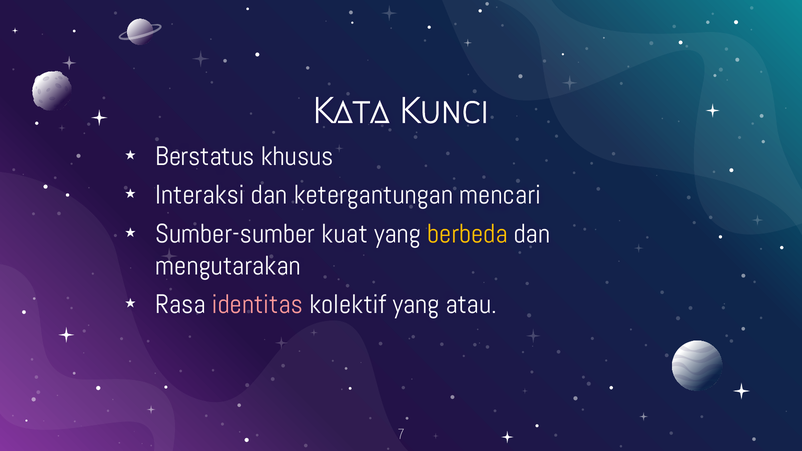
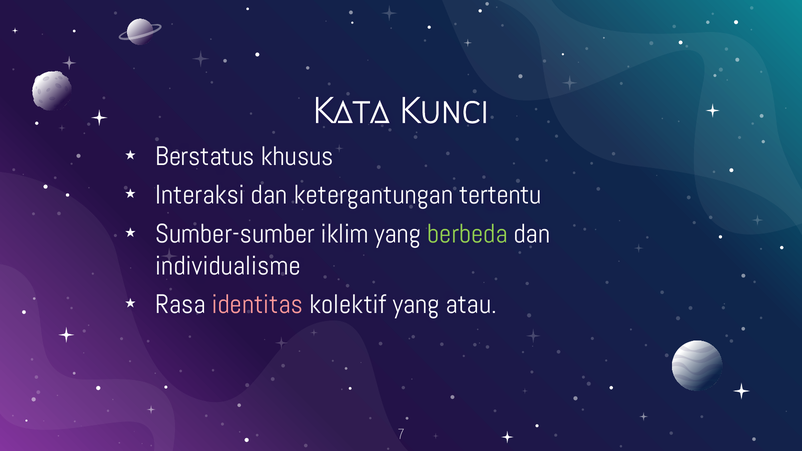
mencari: mencari -> tertentu (500, 195)
kuat: kuat -> iklim (345, 234)
berbeda colour: yellow -> light green (467, 234)
mengutarakan: mengutarakan -> individualisme (228, 266)
